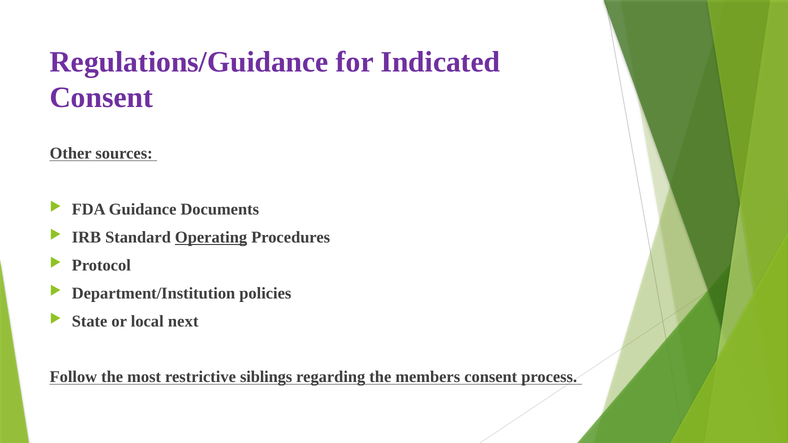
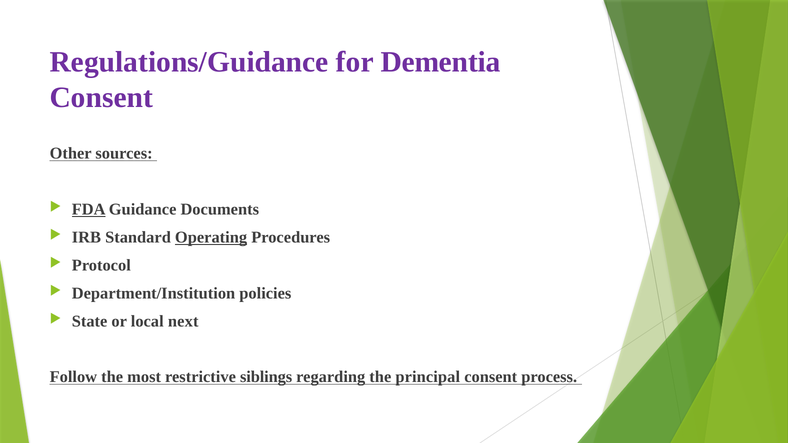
Indicated: Indicated -> Dementia (440, 62)
FDA underline: none -> present (89, 210)
members: members -> principal (428, 377)
